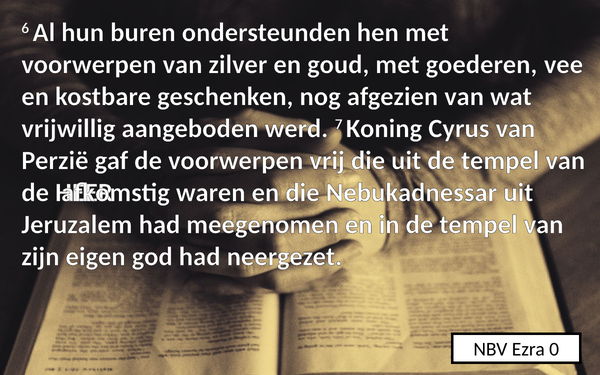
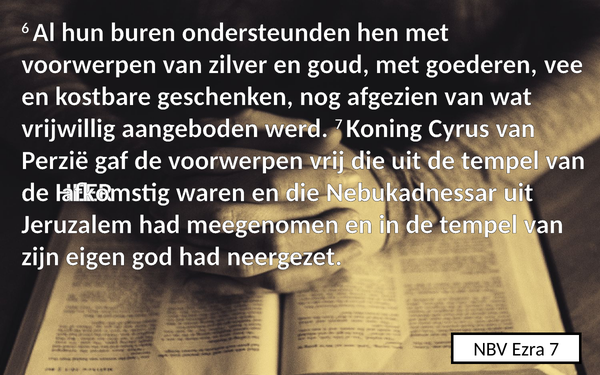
Ezra 0: 0 -> 7 (554, 350)
